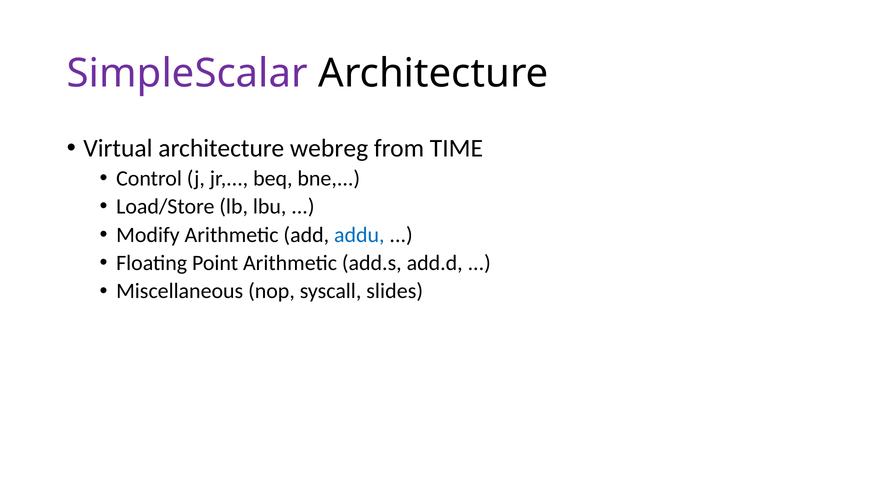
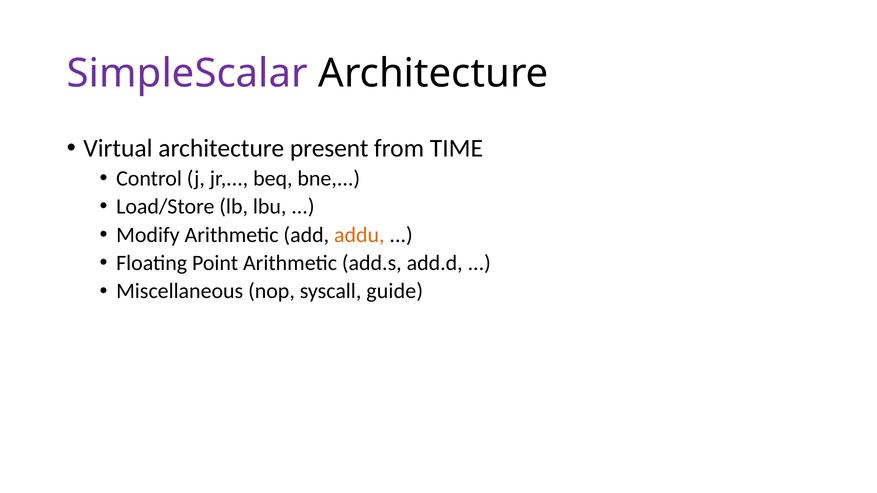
webreg: webreg -> present (329, 148)
addu colour: blue -> orange (359, 235)
slides: slides -> guide (395, 291)
